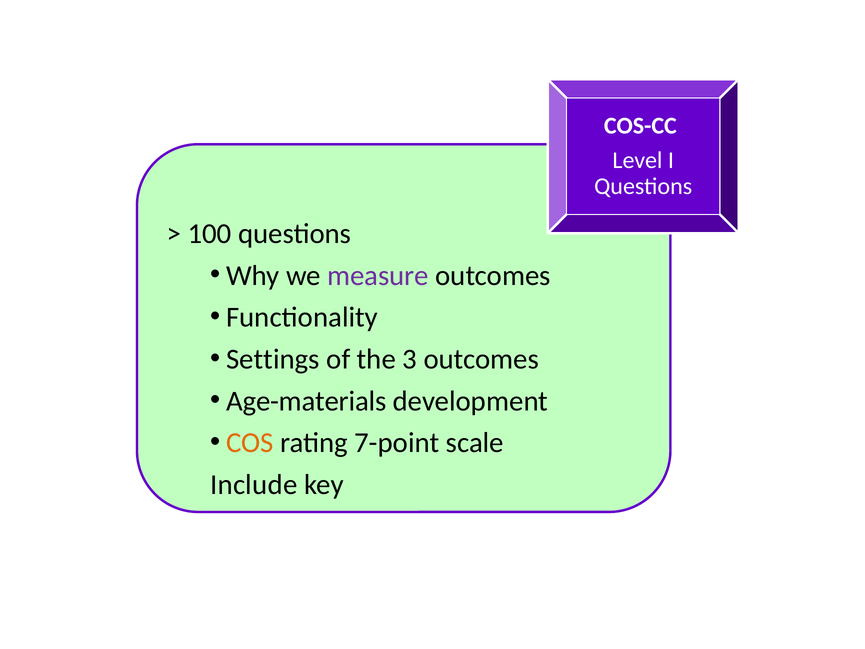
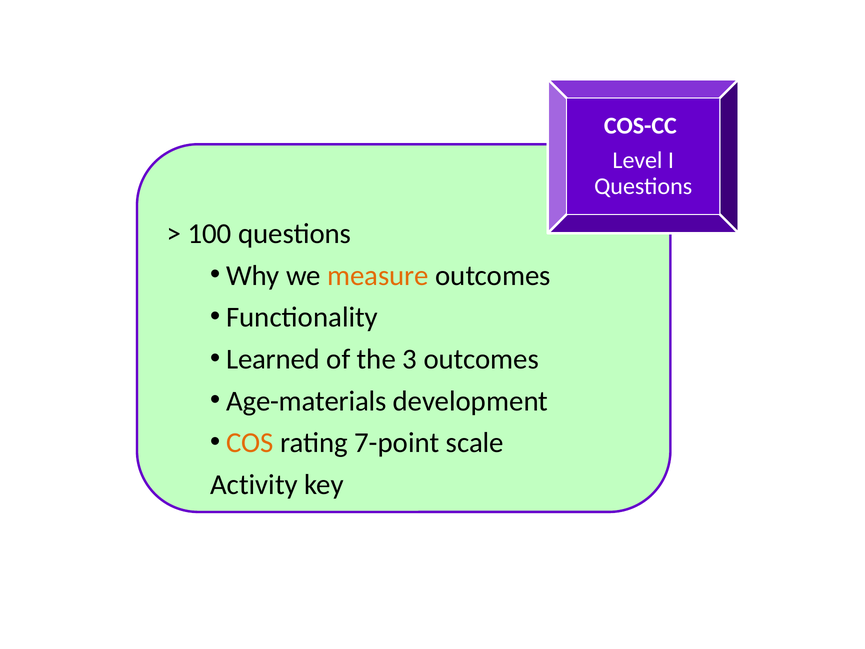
measure colour: purple -> orange (378, 275)
Settings: Settings -> Learned (273, 359)
Include: Include -> Activity (254, 484)
